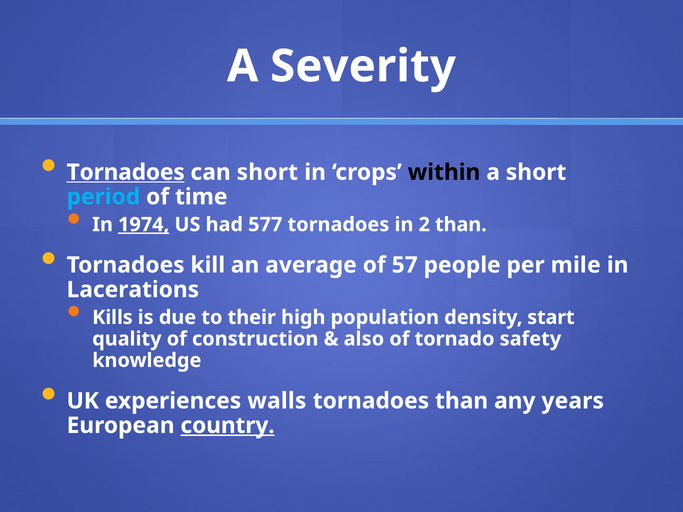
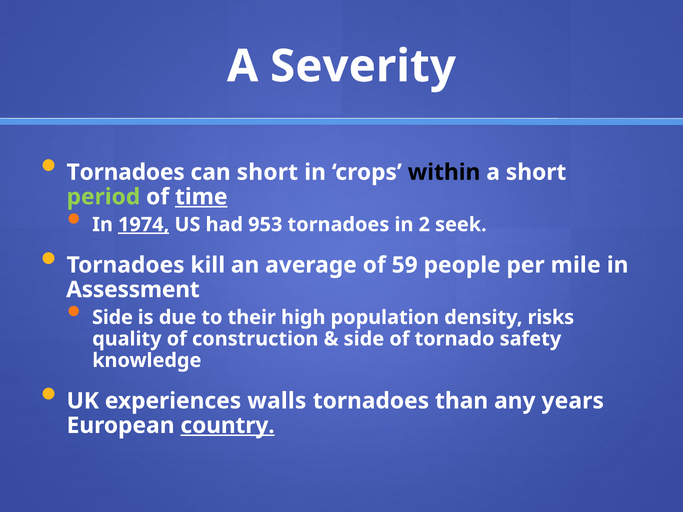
Tornadoes underline: present -> none (126, 172)
period colour: light blue -> light green (103, 197)
time underline: none -> present (201, 197)
577: 577 -> 953 (265, 225)
2 than: than -> seek (461, 225)
57: 57 -> 59 (405, 265)
Lacerations: Lacerations -> Assessment (133, 290)
Kills: Kills -> Side (112, 318)
start: start -> risks (551, 318)
also: also -> side (364, 339)
